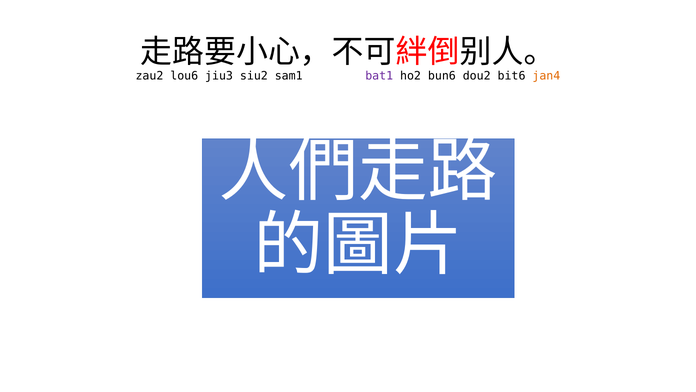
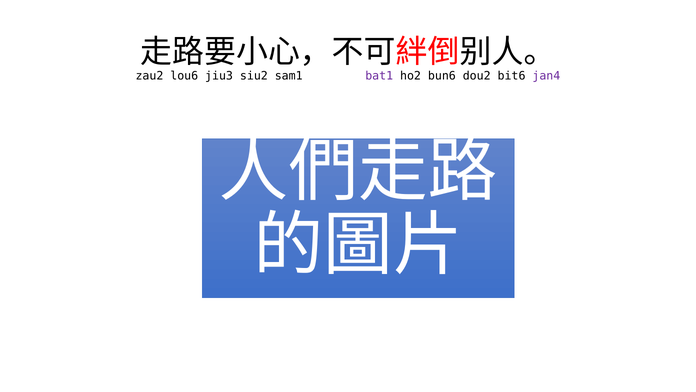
jan4 colour: orange -> purple (546, 76)
